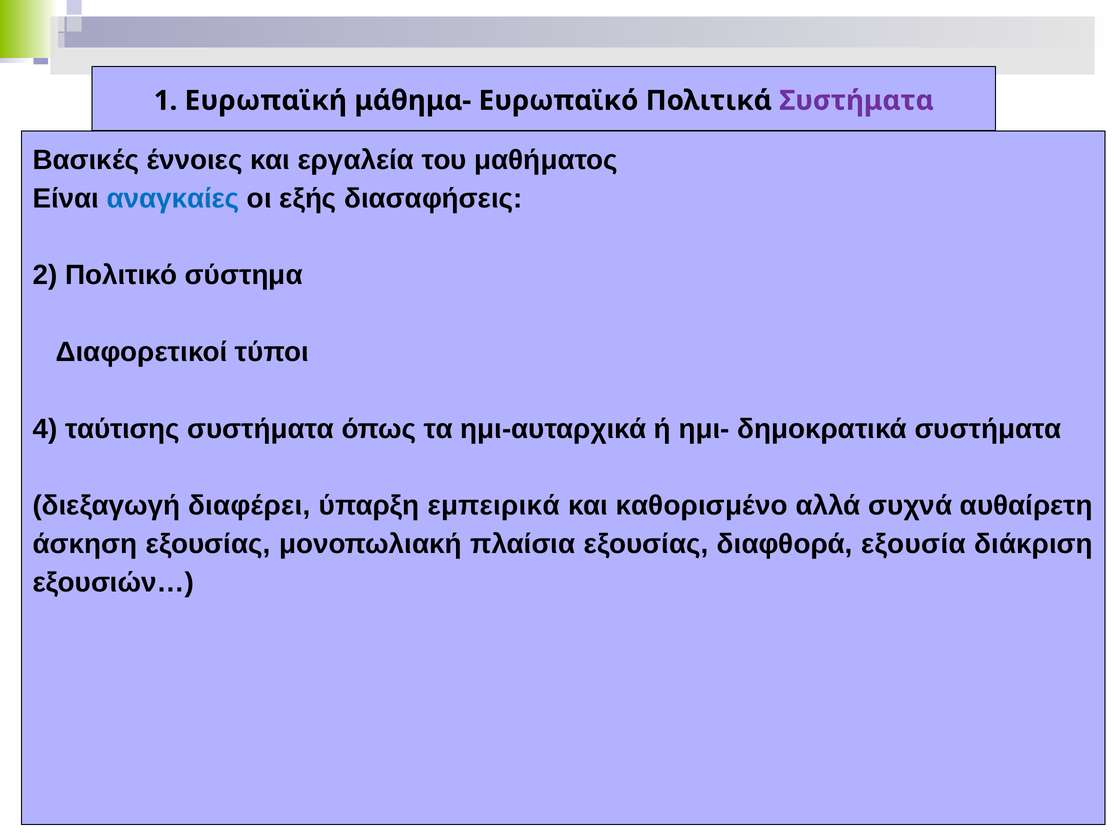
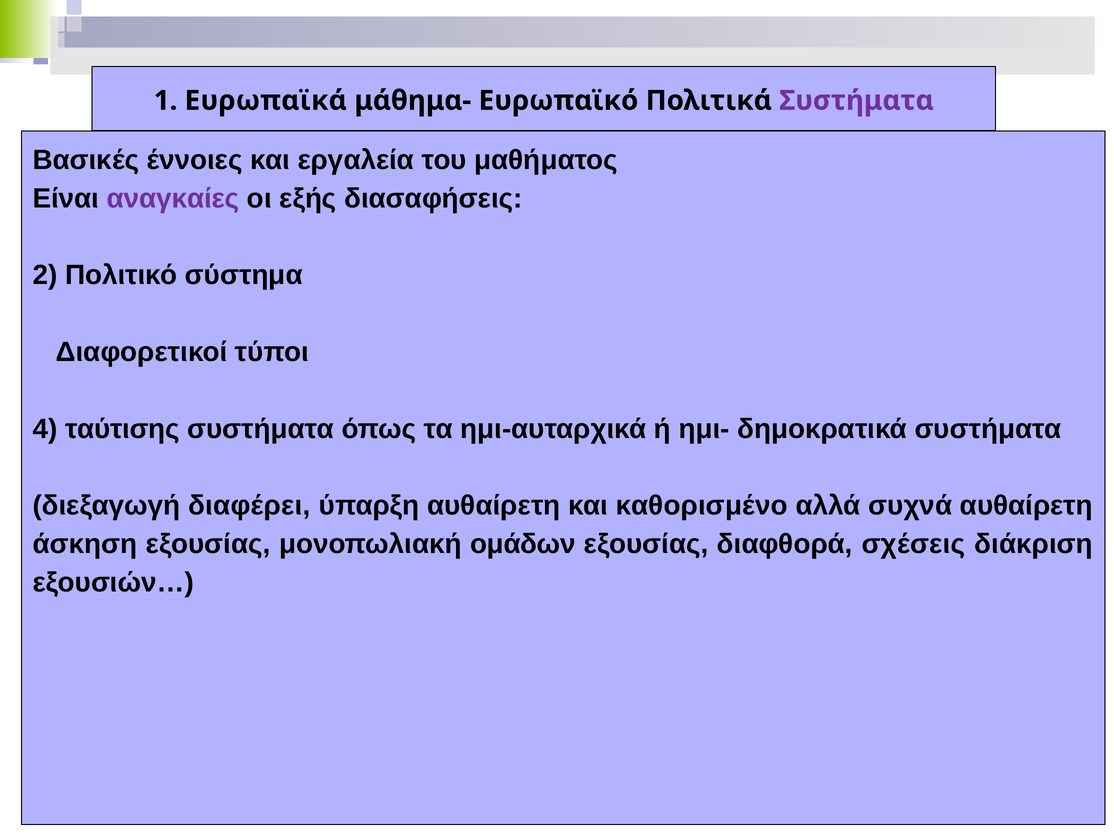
Ευρωπαϊκή: Ευρωπαϊκή -> Ευρωπαϊκά (266, 101)
αναγκαίες colour: blue -> purple (173, 199)
ύπαρξη εμπειρικά: εμπειρικά -> αυθαίρετη (494, 506)
πλαίσια: πλαίσια -> ομάδων (523, 544)
εξουσία: εξουσία -> σχέσεις (913, 544)
